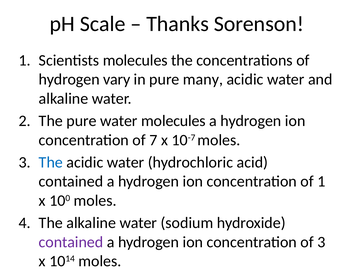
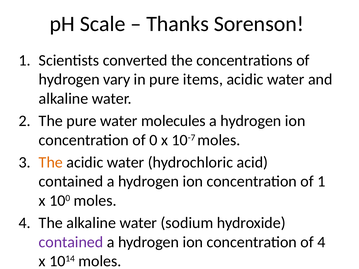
Scientists molecules: molecules -> converted (135, 60)
many: many -> items (203, 80)
7: 7 -> 0 (153, 140)
The colour: blue -> orange (51, 163)
of 3: 3 -> 4 (321, 242)
